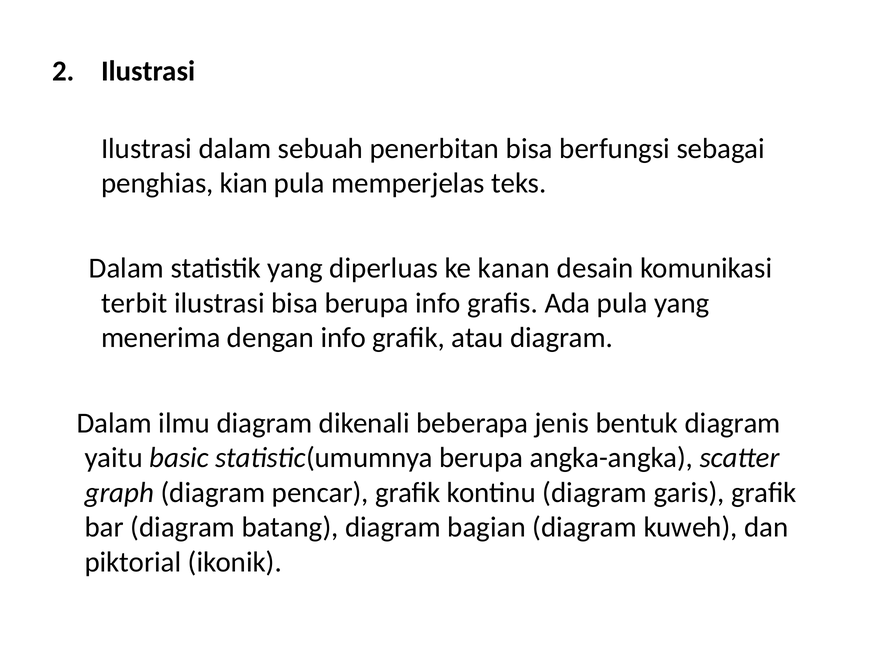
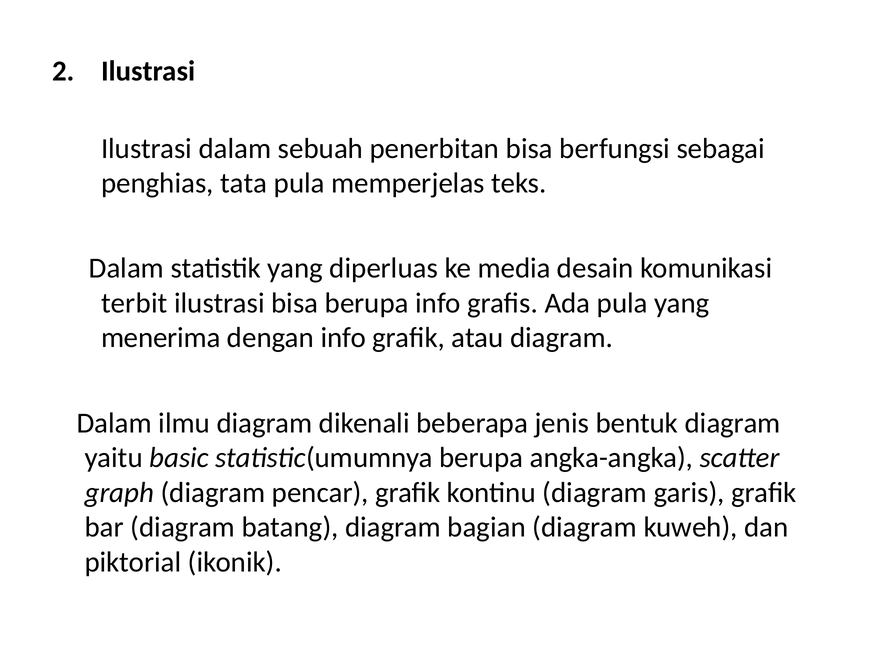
kian: kian -> tata (244, 183)
kanan: kanan -> media (514, 268)
